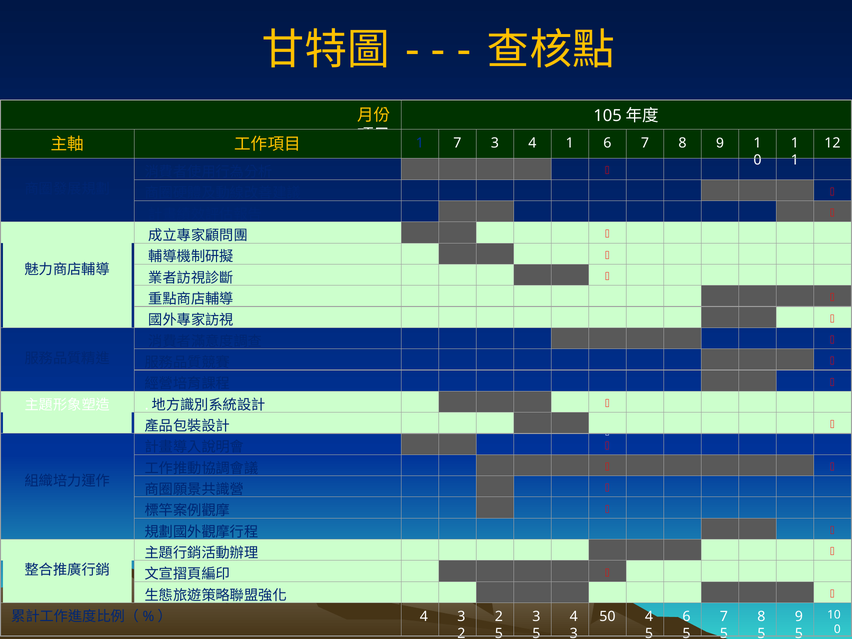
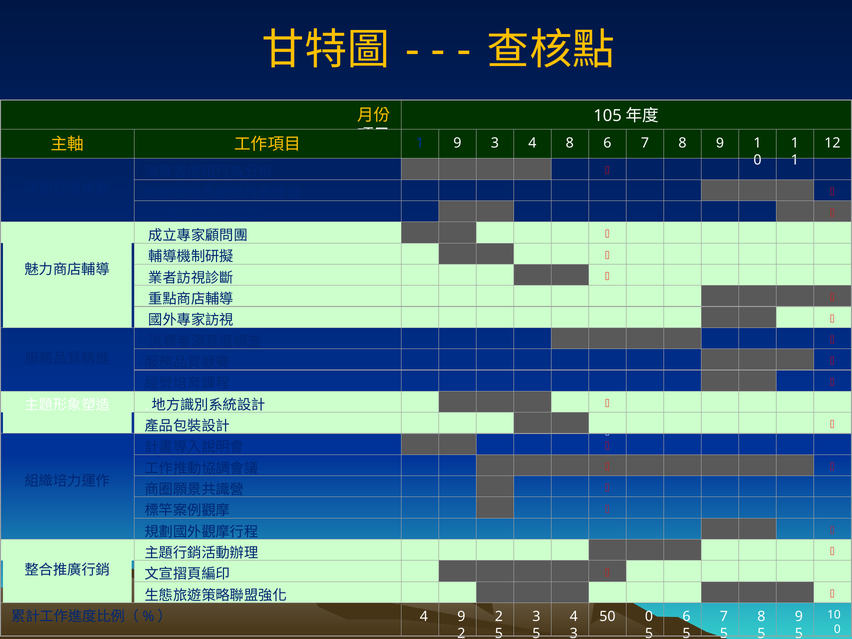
1 7: 7 -> 9 (457, 143)
4 1: 1 -> 8 (570, 143)
3: 3 -> 9 (461, 617)
50 4: 4 -> 0 (649, 617)
